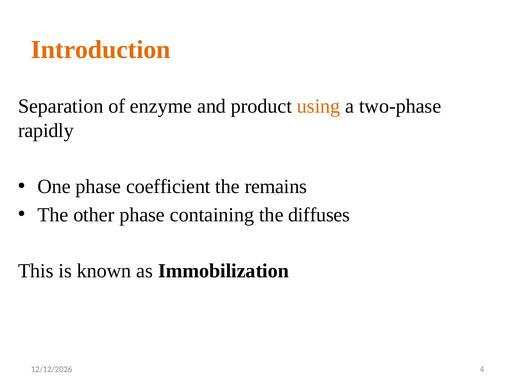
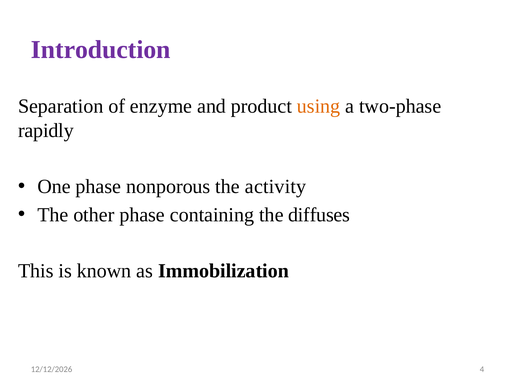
Introduction colour: orange -> purple (101, 49)
coefficient: coefficient -> nonporous (168, 186)
remains: remains -> activity (276, 186)
